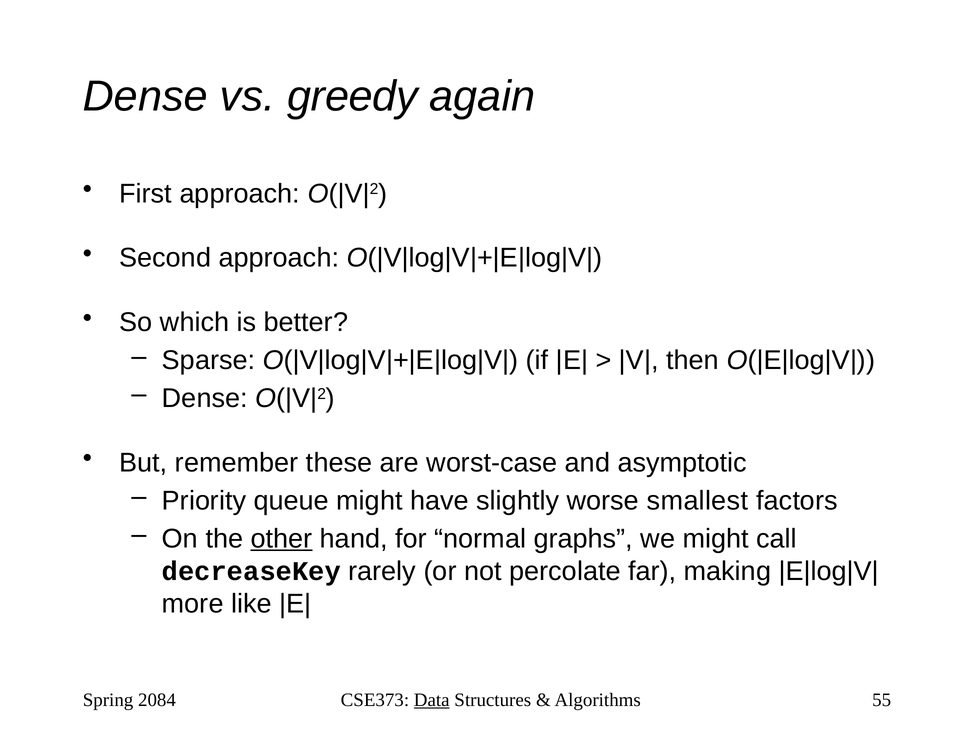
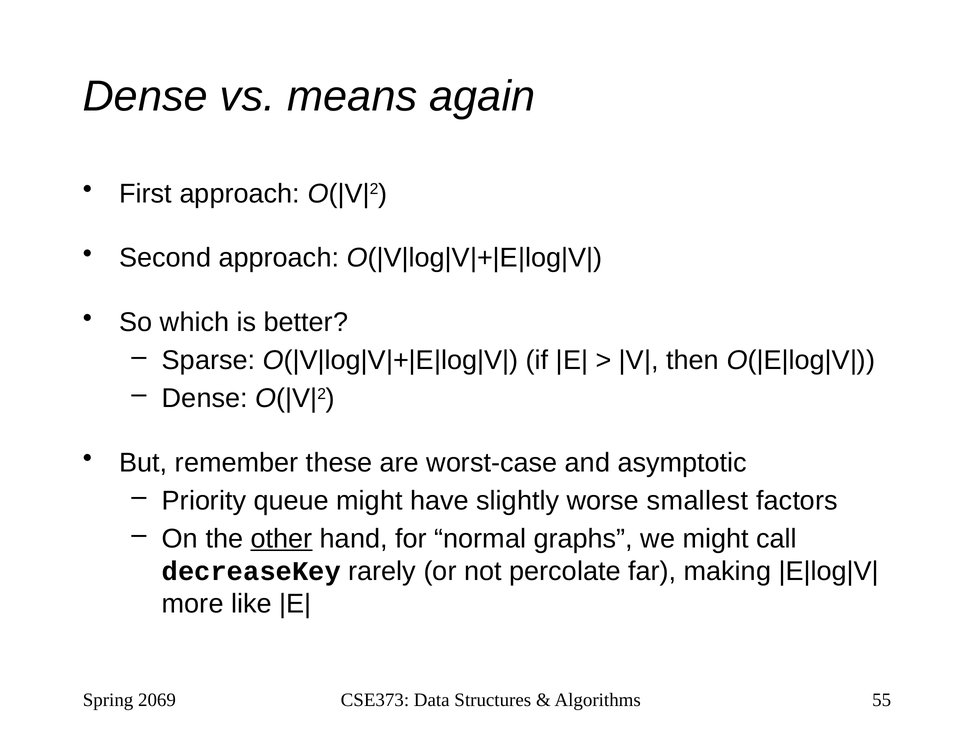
greedy: greedy -> means (352, 96)
2084: 2084 -> 2069 (157, 699)
Data underline: present -> none (432, 699)
